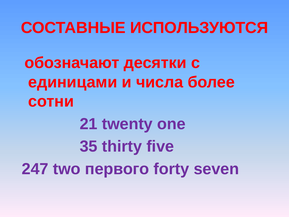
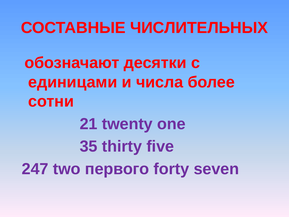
ИСПОЛЬЗУЮТСЯ: ИСПОЛЬЗУЮТСЯ -> ЧИСЛИТЕЛЬНЫХ (199, 28)
